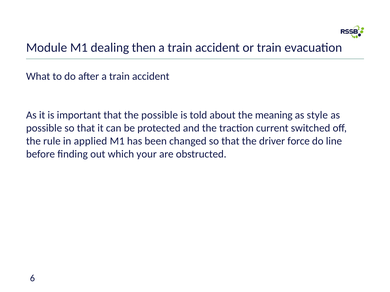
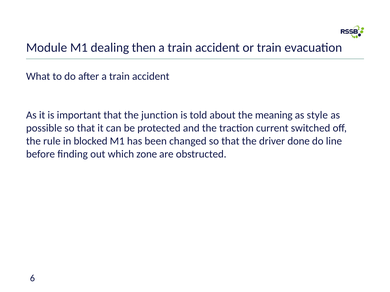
the possible: possible -> junction (160, 115)
applied: applied -> blocked (91, 141)
force: force -> done (299, 141)
your: your -> zone (147, 154)
